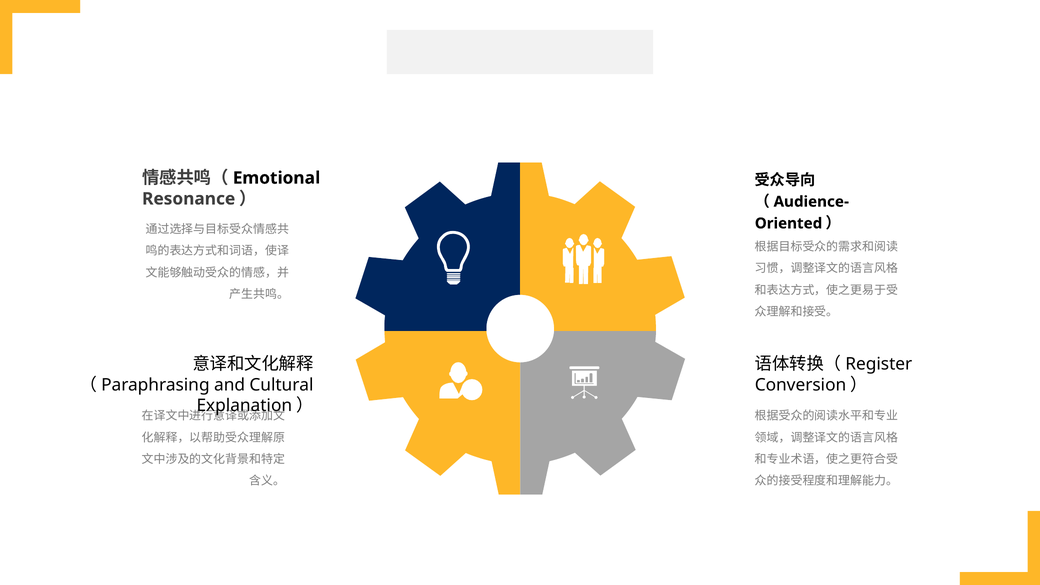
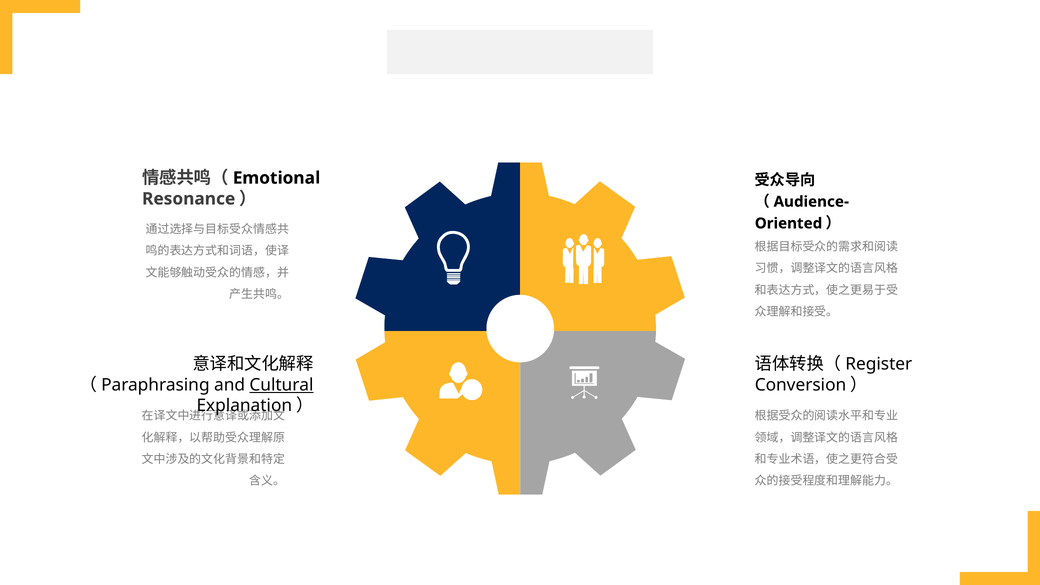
Cultural underline: none -> present (281, 385)
